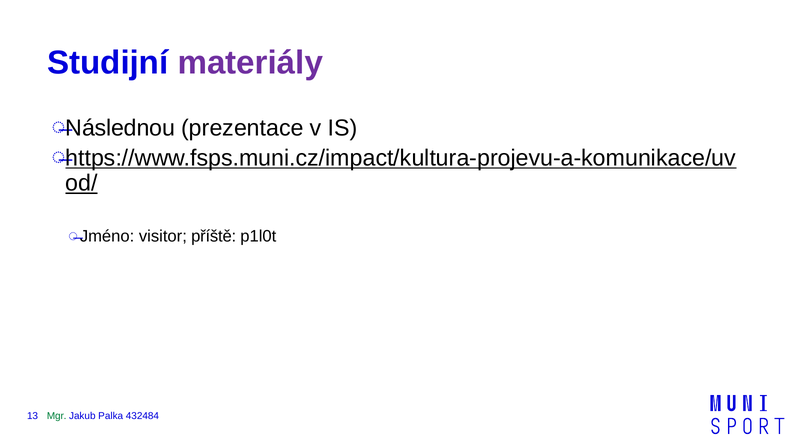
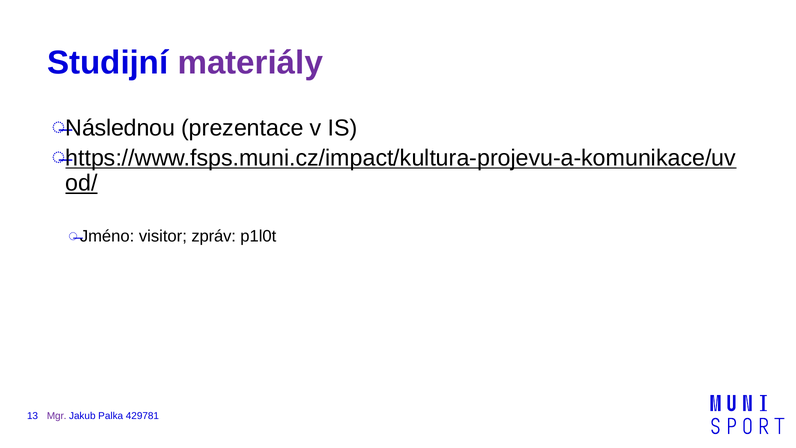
příště: příště -> zpráv (214, 236)
Mgr colour: green -> purple (57, 416)
432484: 432484 -> 429781 (142, 416)
